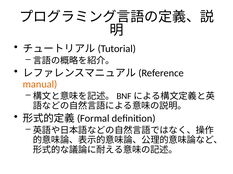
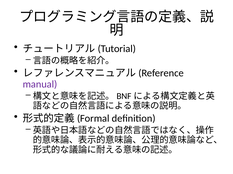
manual colour: orange -> purple (40, 85)
